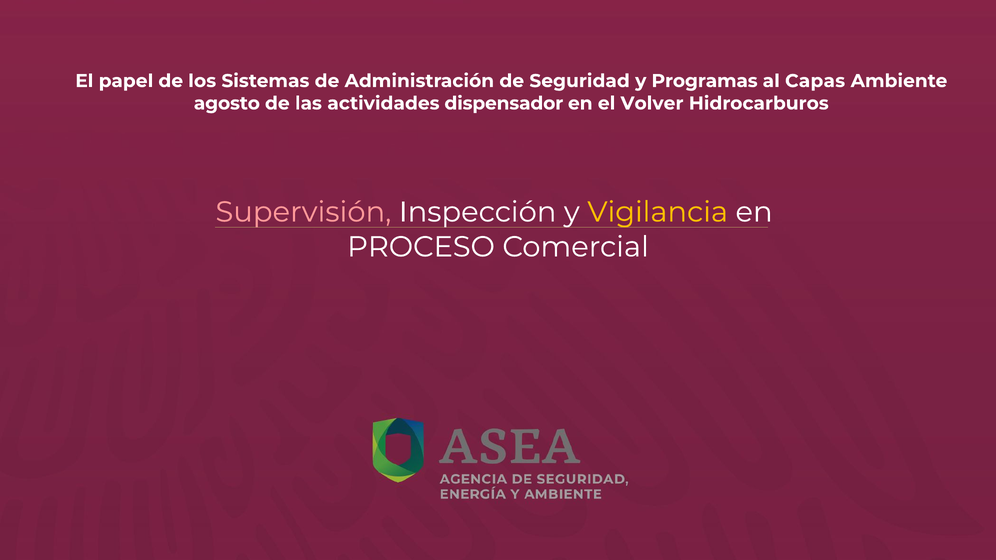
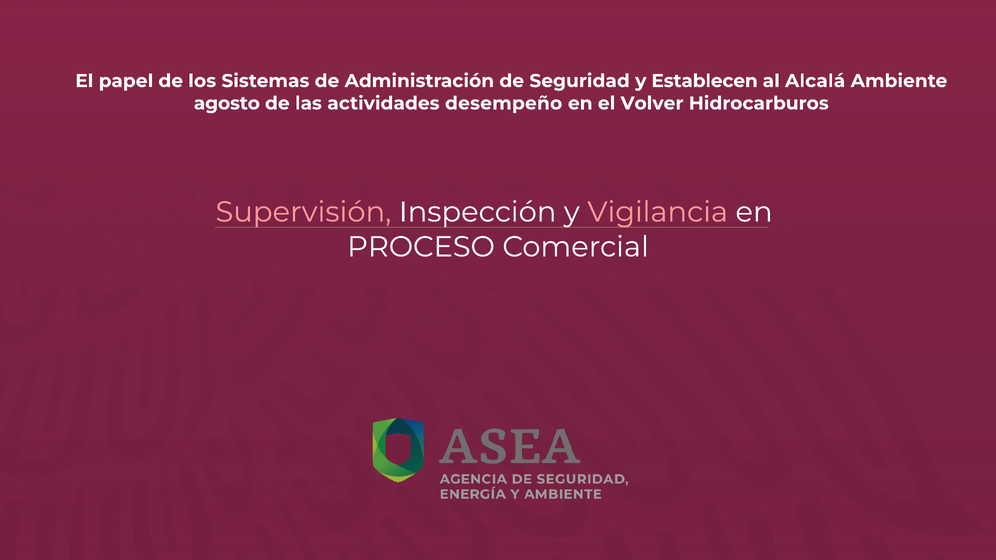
Programas: Programas -> Establecen (705, 81)
Capas: Capas -> Alcalá (815, 81)
dispensador: dispensador -> desempeño (504, 103)
Vigilancia colour: yellow -> pink (658, 212)
